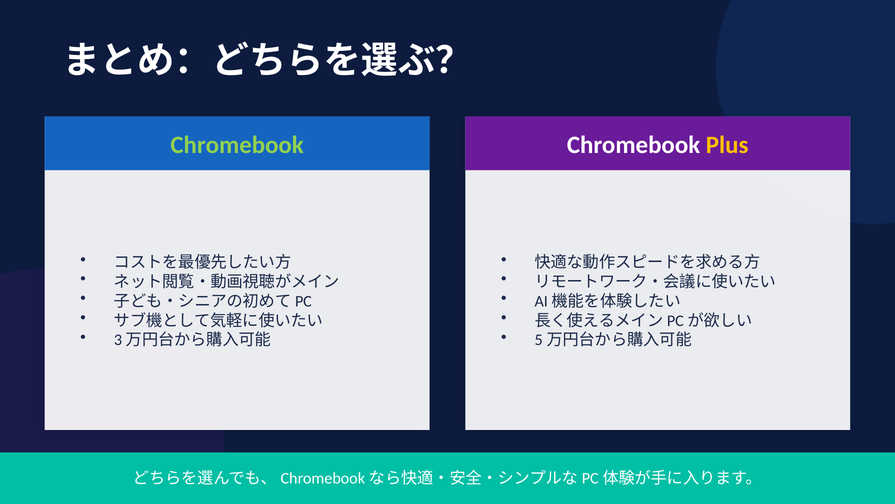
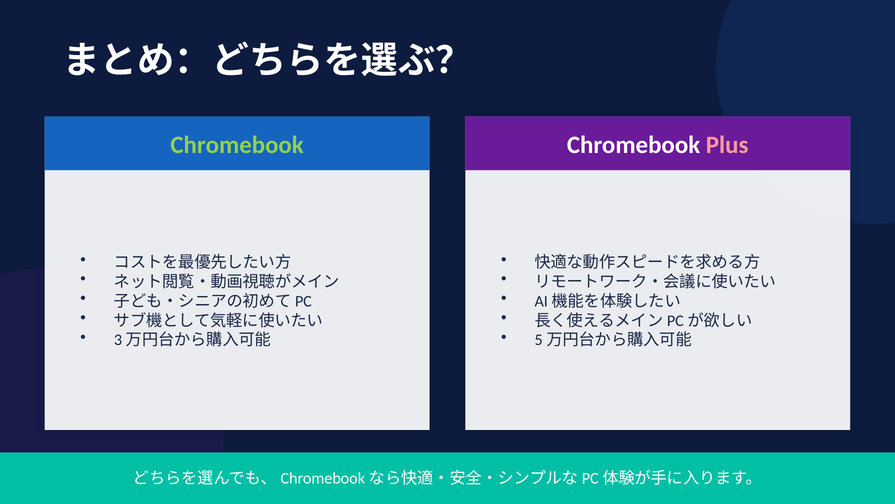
Plus colour: yellow -> pink (727, 145)
